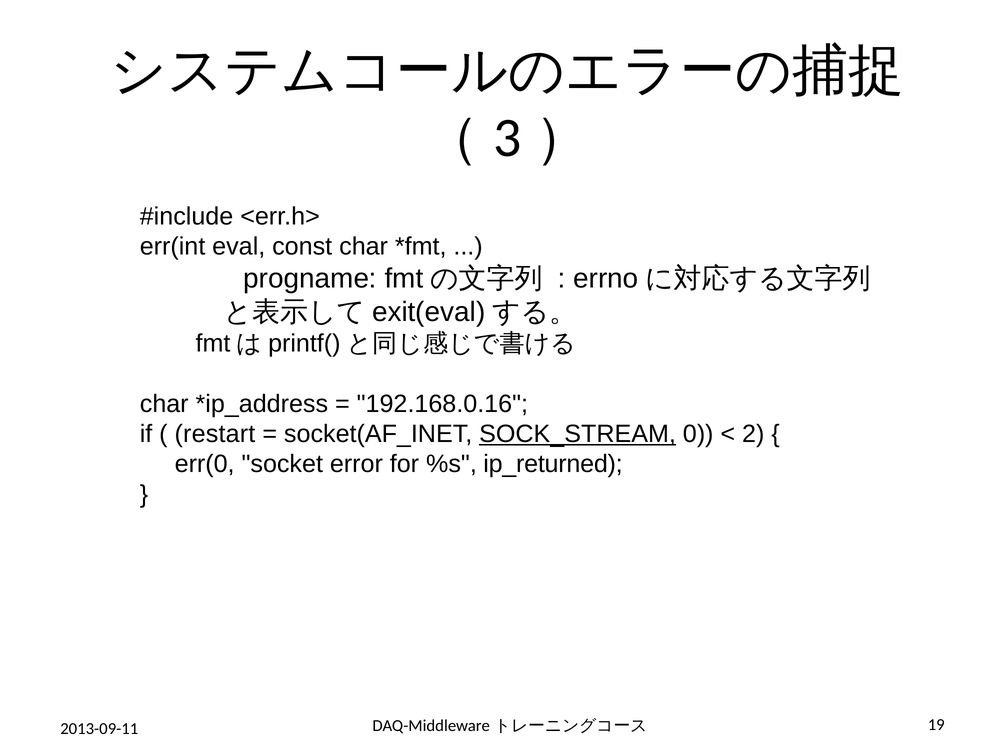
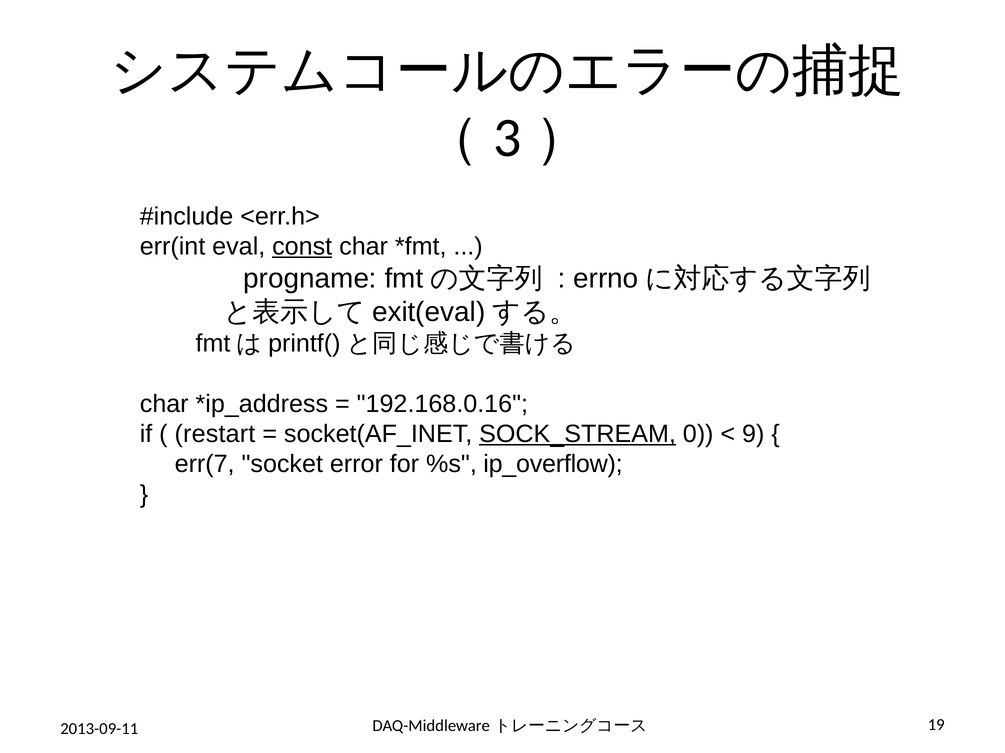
const underline: none -> present (302, 247)
2: 2 -> 9 (753, 434)
err(0: err(0 -> err(7 (205, 465)
ip_returned: ip_returned -> ip_overflow (553, 465)
